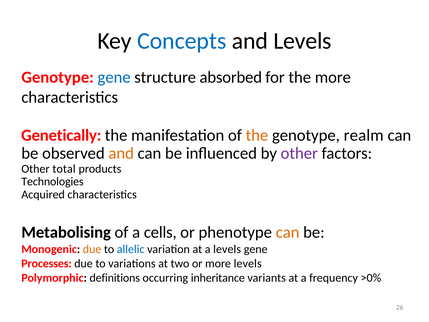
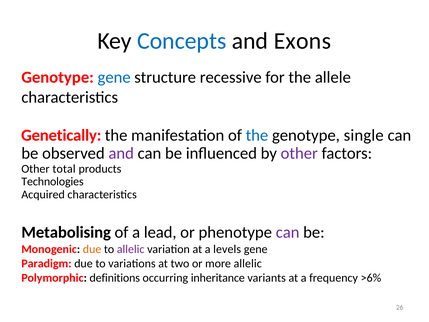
and Levels: Levels -> Exons (302, 41)
absorbed: absorbed -> recessive (231, 77)
the more: more -> allele (333, 77)
the colour: orange -> blue (257, 135)
realm: realm -> single (364, 135)
and colour: orange -> purple (121, 153)
cells: cells -> lead (160, 232)
can colour: orange -> purple (288, 232)
allelic colour: blue -> purple (131, 249)
Processes: Processes -> Paradigm (46, 263)
more levels: levels -> allelic (248, 263)
>0%: >0% -> >6% (371, 278)
